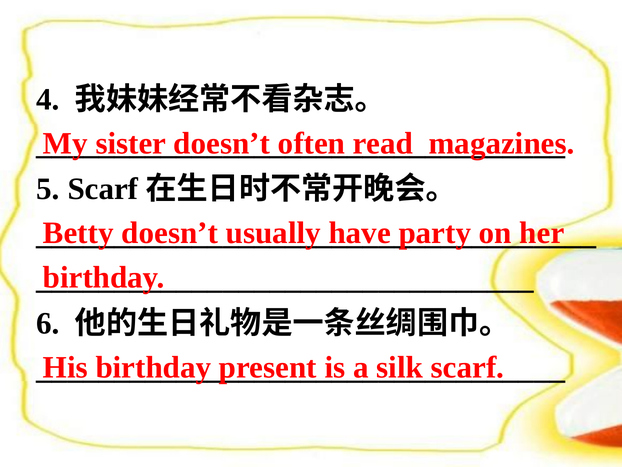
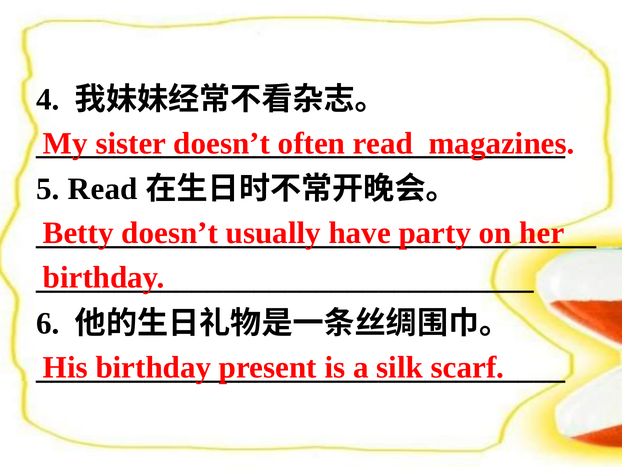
5 Scarf: Scarf -> Read (103, 189)
